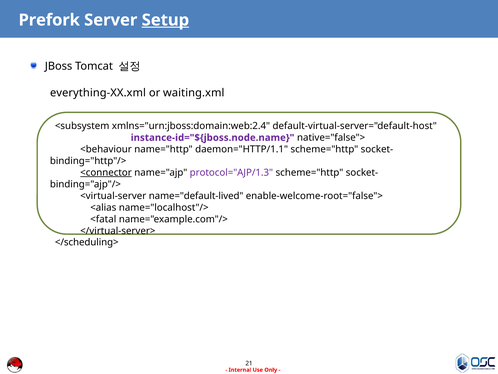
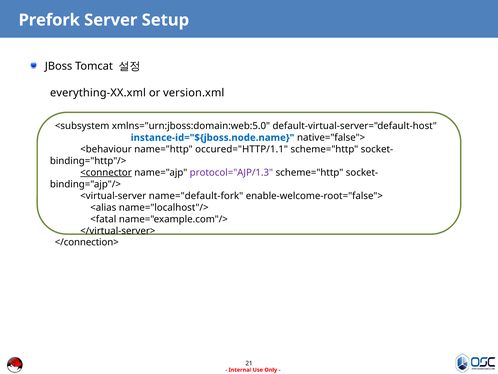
Setup underline: present -> none (165, 20)
waiting.xml: waiting.xml -> version.xml (194, 93)
xmlns="urn:jboss:domain:web:2.4: xmlns="urn:jboss:domain:web:2.4 -> xmlns="urn:jboss:domain:web:5.0 (191, 126)
instance-id="${jboss.node.name colour: purple -> blue (213, 137)
daemon="HTTP/1.1: daemon="HTTP/1.1 -> occured="HTTP/1.1 (242, 149)
name="default-lived: name="default-lived -> name="default-fork (196, 196)
</scheduling>: </scheduling> -> </connection> (87, 242)
